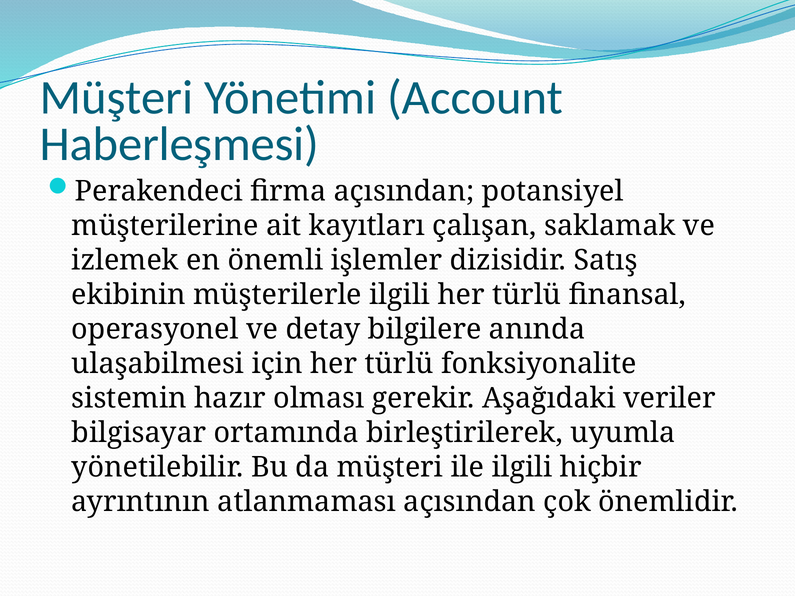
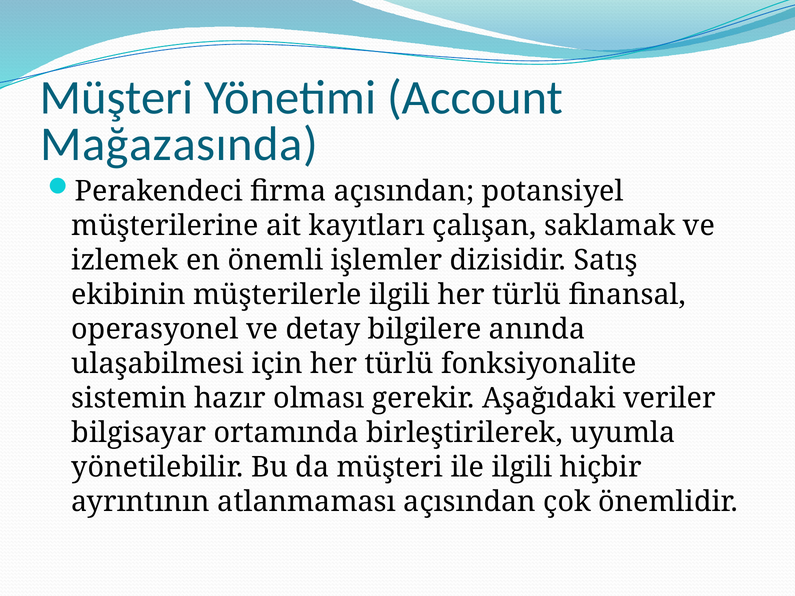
Haberleşmesi: Haberleşmesi -> Mağazasında (179, 145)
